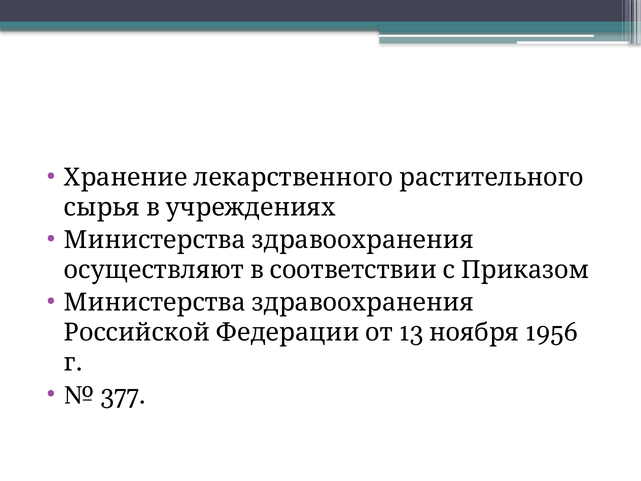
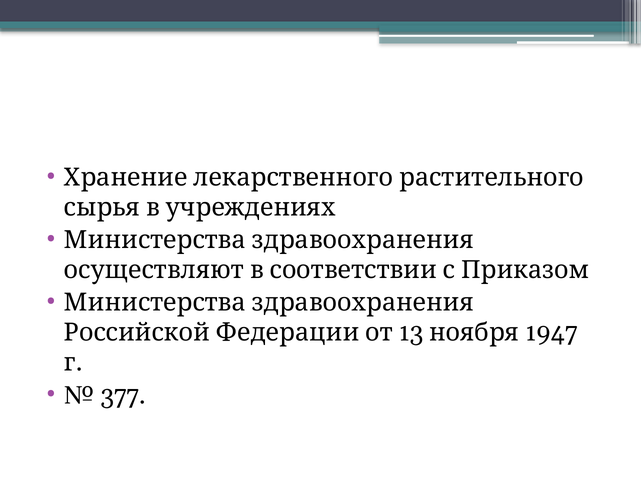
1956: 1956 -> 1947 (551, 333)
